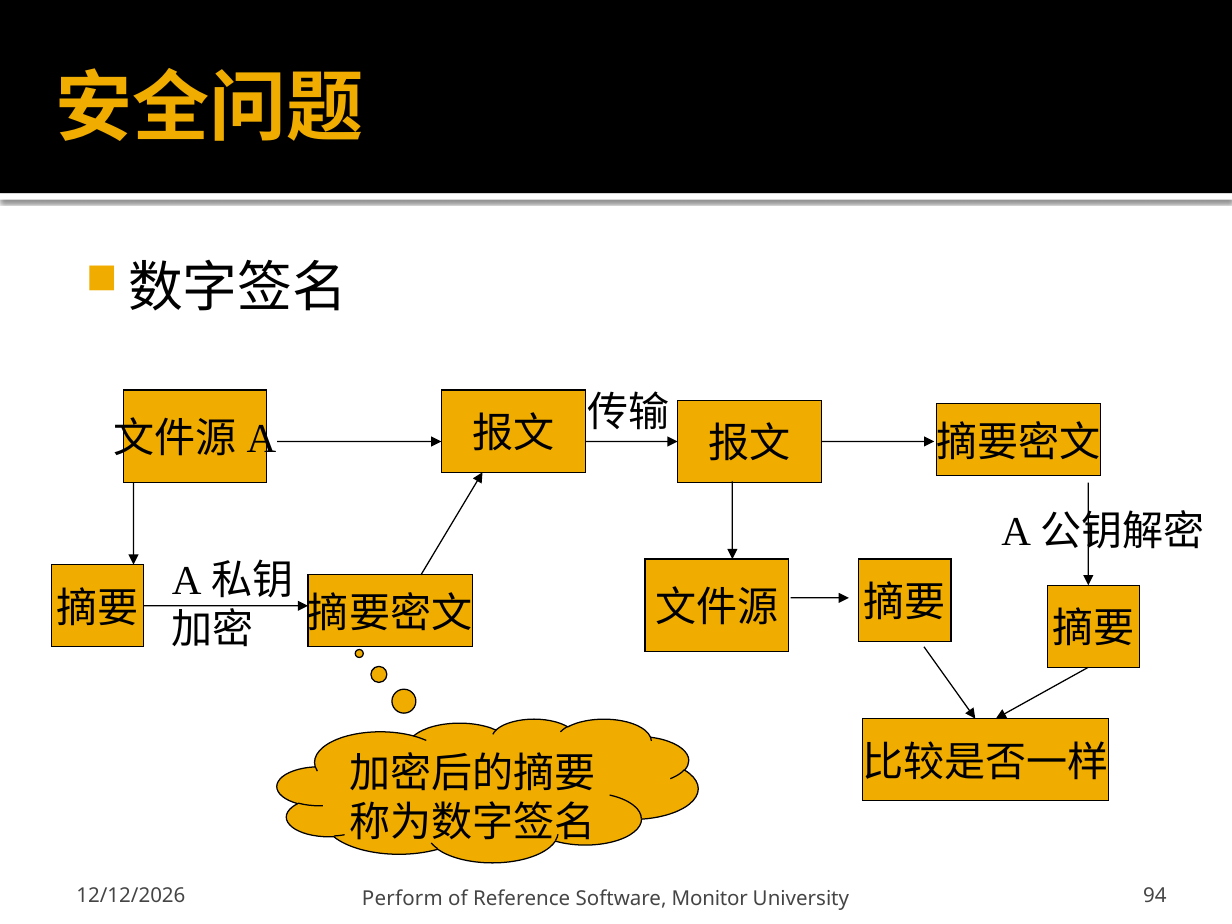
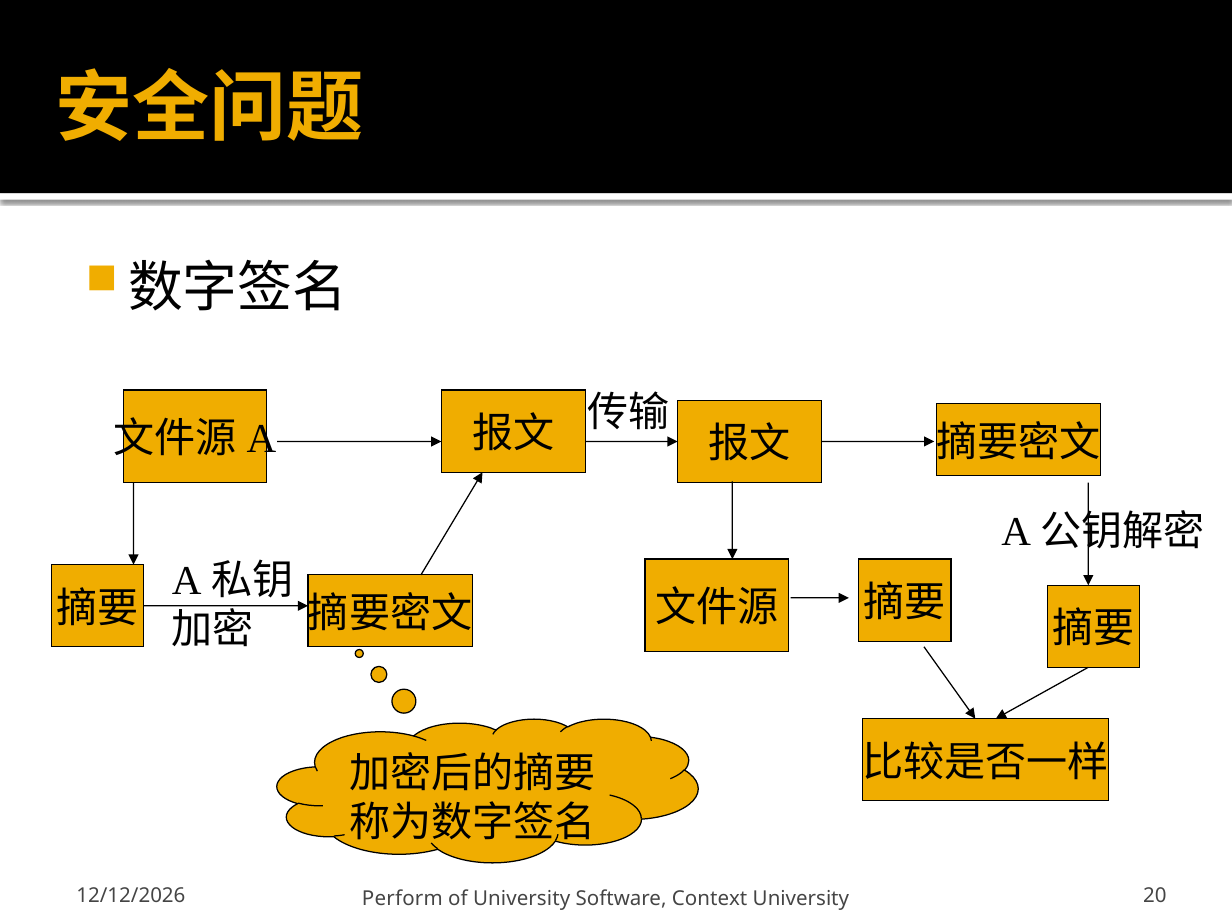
of Reference: Reference -> University (522, 899)
Monitor: Monitor -> Context (710, 899)
94: 94 -> 20 (1155, 895)
